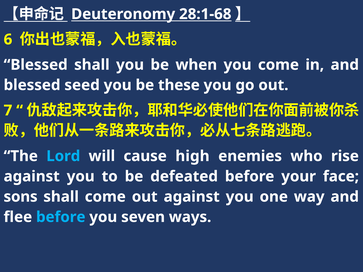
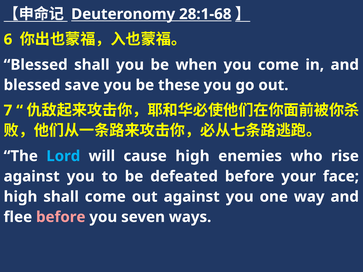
seed: seed -> save (82, 85)
sons: sons -> high (20, 197)
before colour: light blue -> pink (61, 217)
